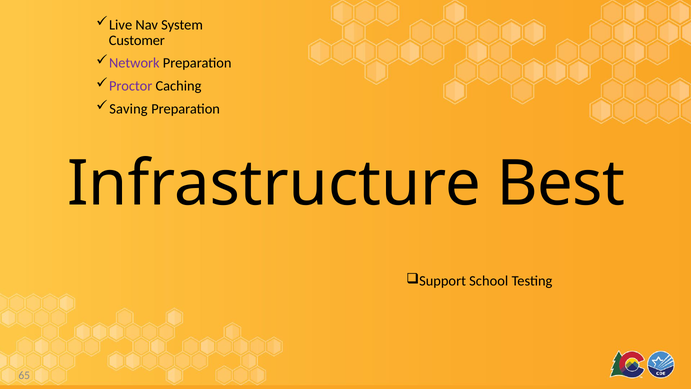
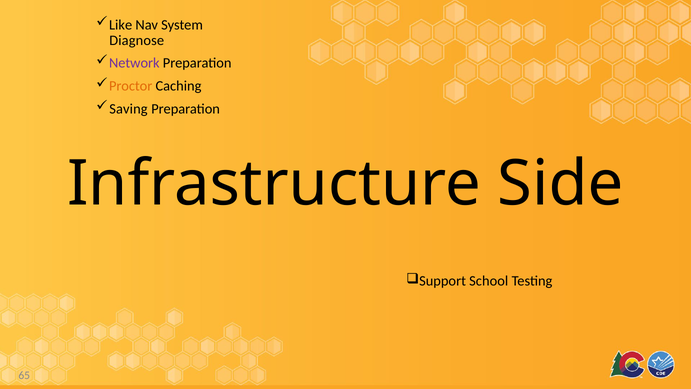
Live: Live -> Like (121, 25)
Customer: Customer -> Diagnose (137, 40)
Proctor colour: purple -> orange (131, 86)
Best: Best -> Side (561, 184)
